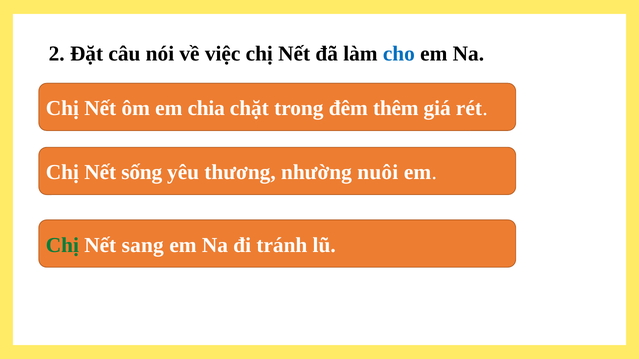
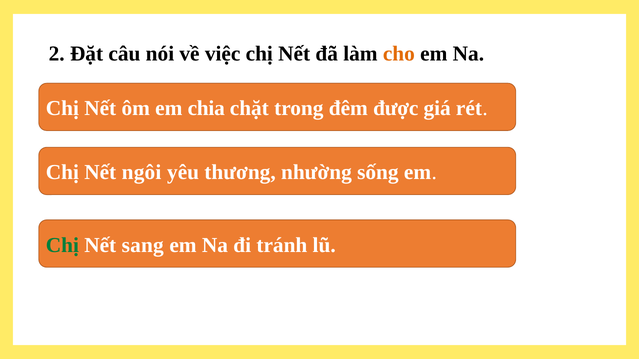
cho colour: blue -> orange (399, 54)
thêm: thêm -> được (396, 108)
sống: sống -> ngôi (142, 173)
nuôi: nuôi -> sống (378, 173)
